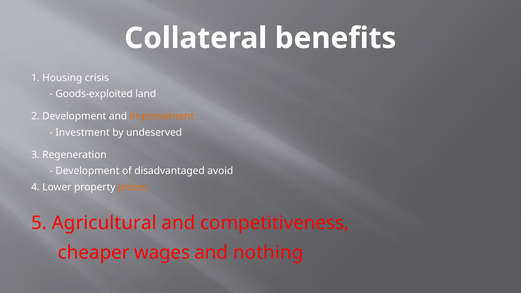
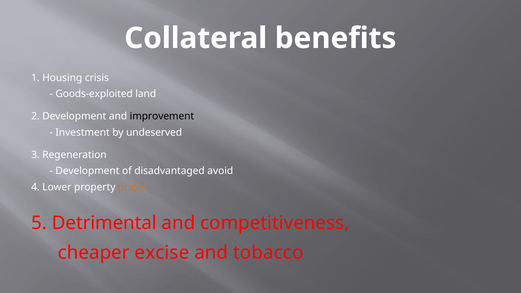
improvement colour: orange -> black (162, 116)
Agricultural: Agricultural -> Detrimental (104, 223)
wages: wages -> excise (162, 253)
nothing: nothing -> tobacco (268, 253)
